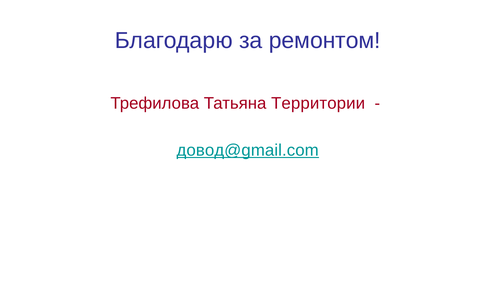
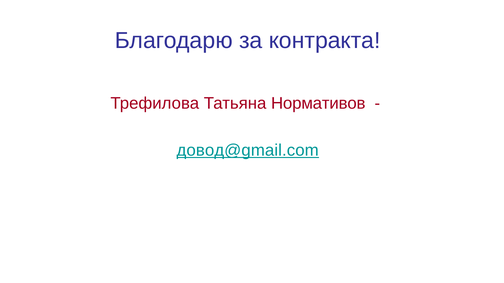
ремонтом: ремонтом -> контракта (325, 41)
Территории: Территории -> Нормативов (318, 103)
